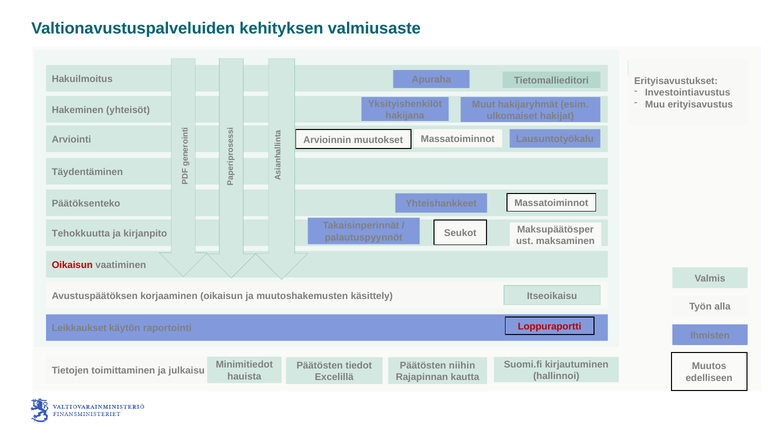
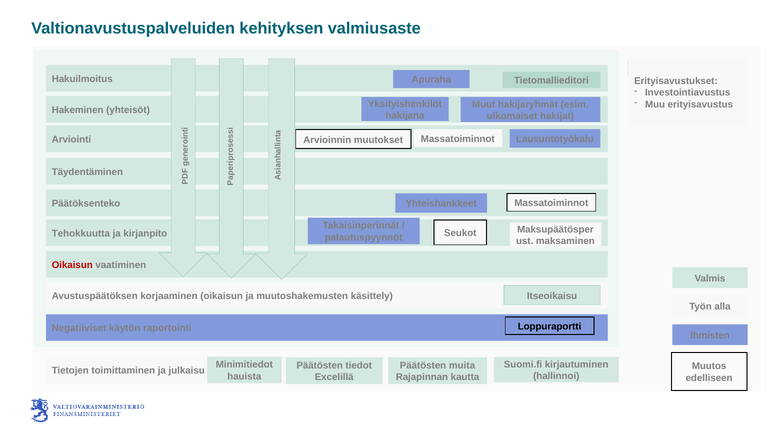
Loppuraportti colour: red -> black (550, 326)
Leikkaukset: Leikkaukset -> Negatiiviset (79, 328)
niihin: niihin -> muita (462, 365)
